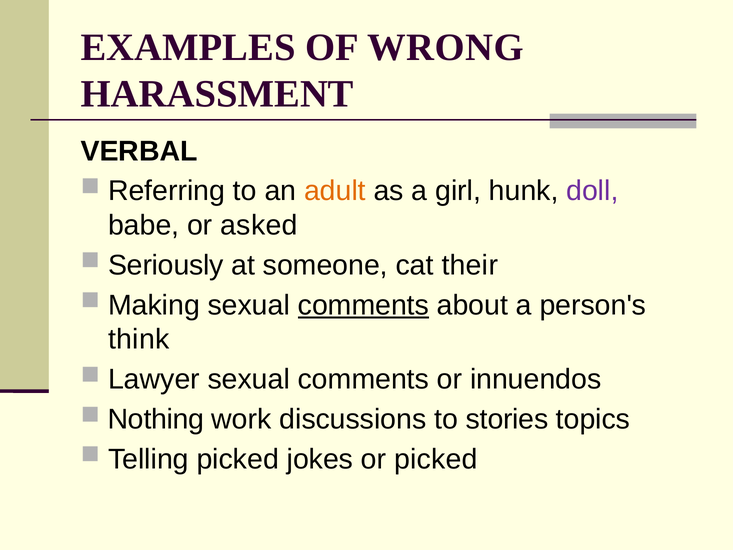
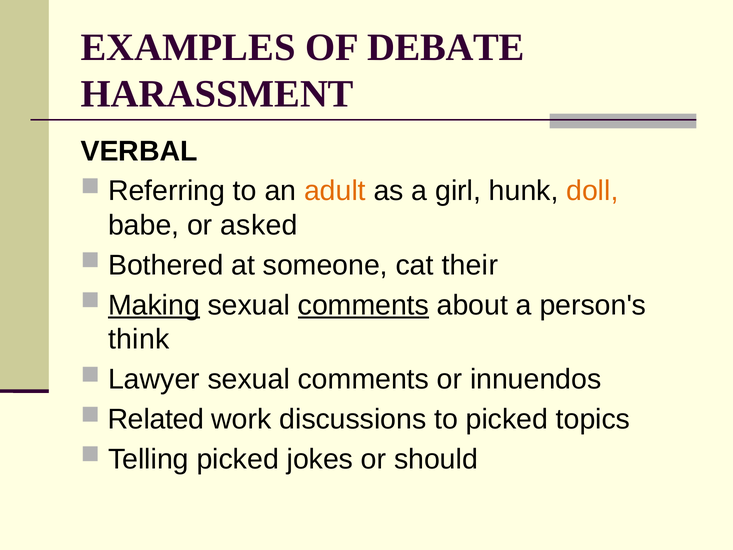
WRONG: WRONG -> DEBATE (446, 48)
doll colour: purple -> orange (592, 191)
Seriously: Seriously -> Bothered (166, 265)
Making underline: none -> present (154, 305)
Nothing: Nothing -> Related (156, 419)
to stories: stories -> picked (507, 419)
or picked: picked -> should (436, 459)
